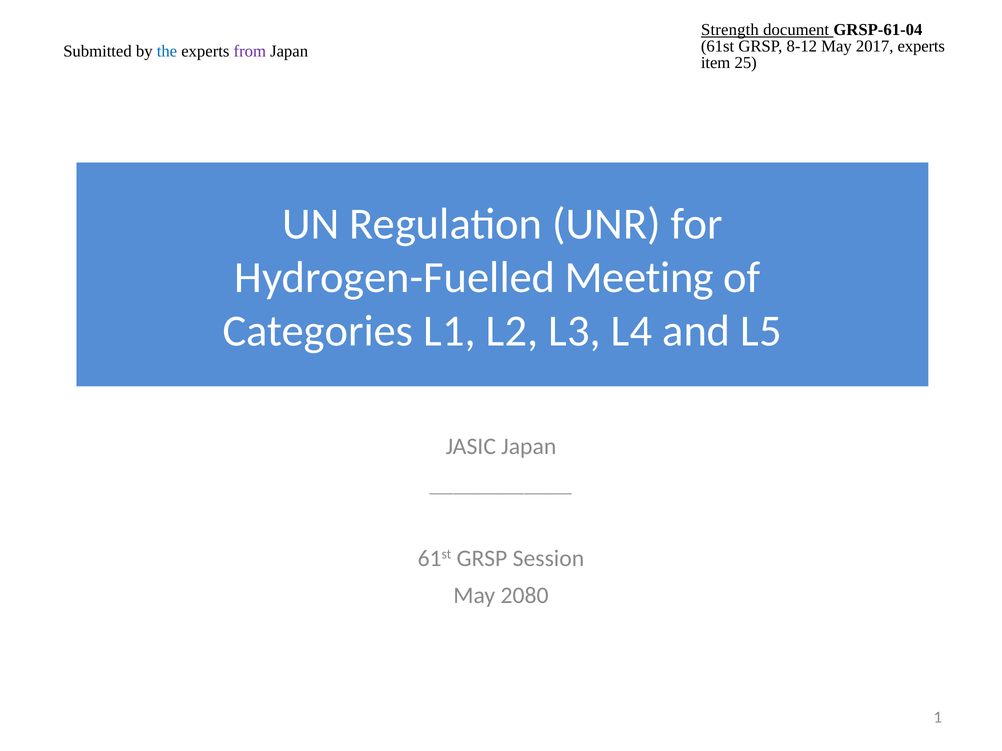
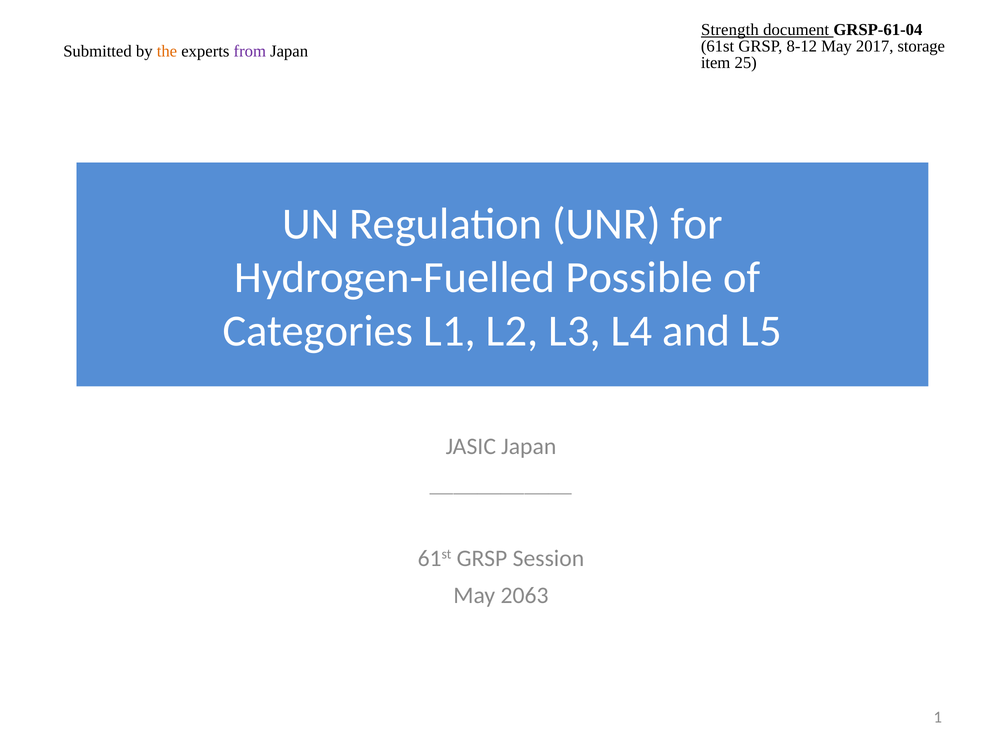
2017 experts: experts -> storage (921, 46)
the colour: blue -> orange (167, 51)
Meeting: Meeting -> Possible (639, 278)
2080: 2080 -> 2063 (525, 596)
